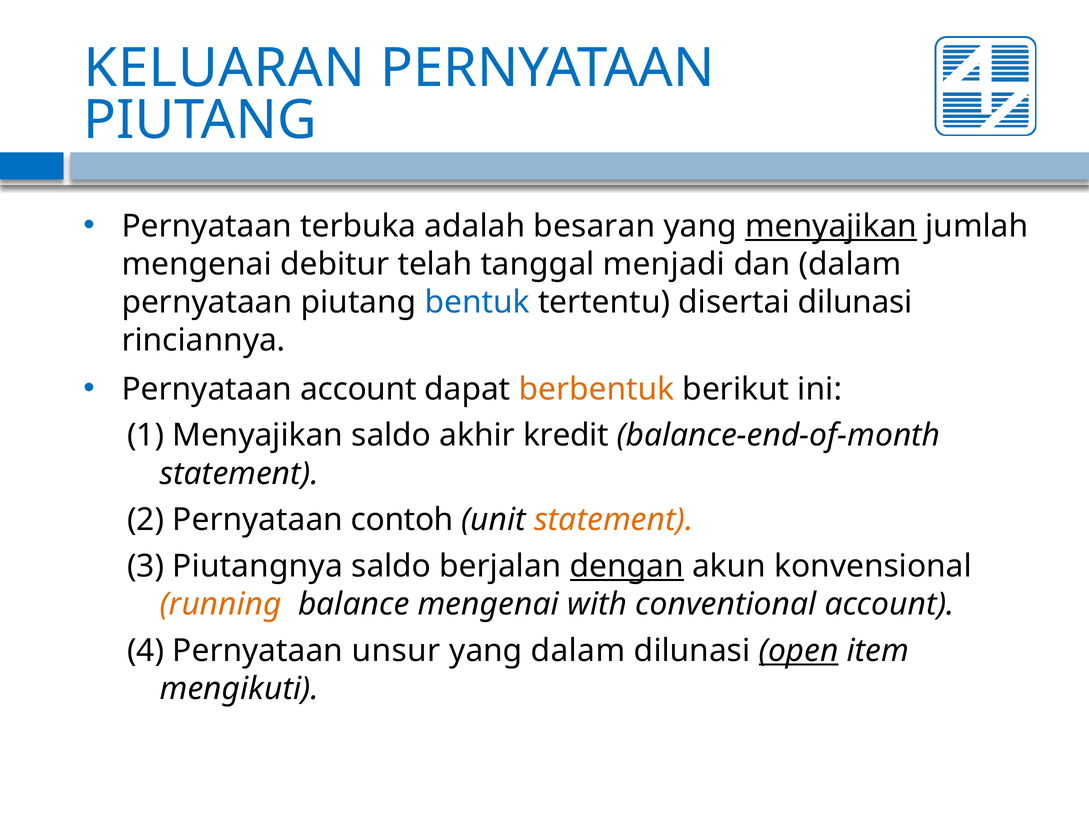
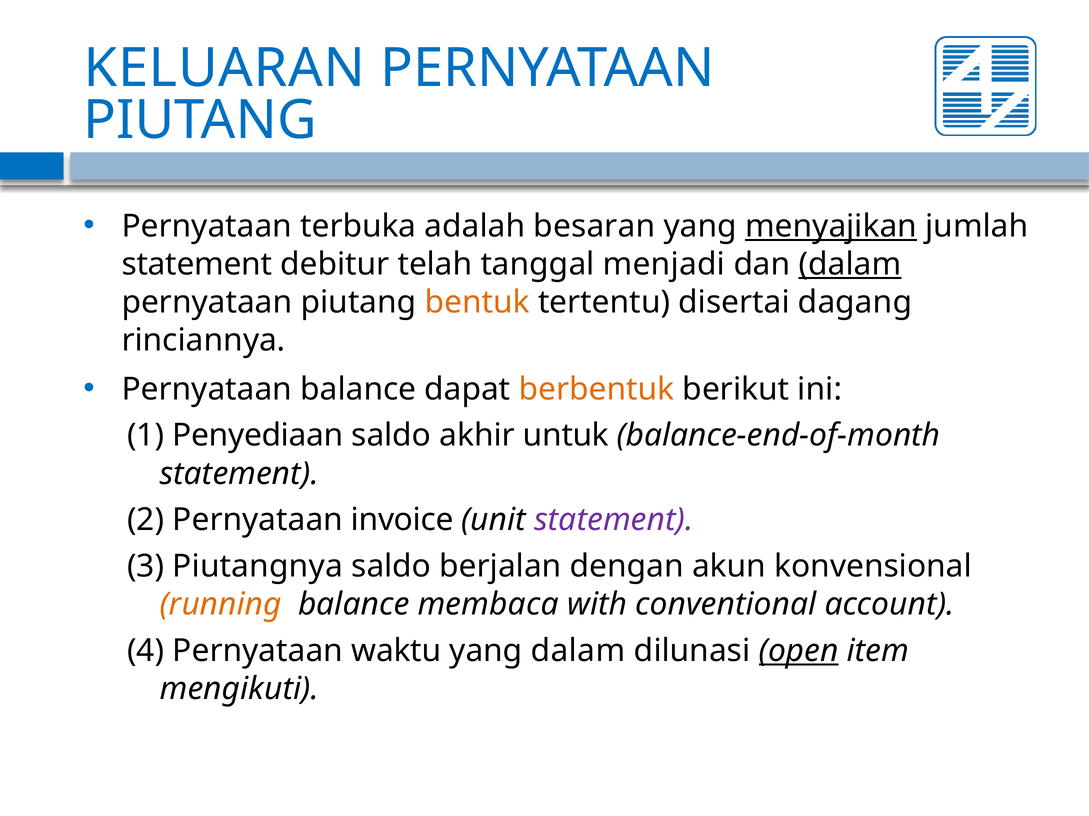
mengenai: mengenai -> statement (197, 265)
dalam underline: none -> present (850, 265)
bentuk colour: blue -> orange (477, 303)
disertai dilunasi: dilunasi -> dagang (855, 303)
Pernyataan account: account -> balance (358, 389)
1 Menyajikan: Menyajikan -> Penyediaan (258, 436)
kredit: kredit -> untuk (566, 436)
contoh: contoh -> invoice (402, 520)
statement colour: orange -> purple (614, 520)
dengan underline: present -> none (627, 567)
balance mengenai: mengenai -> membaca (488, 605)
unsur: unsur -> waktu (396, 651)
